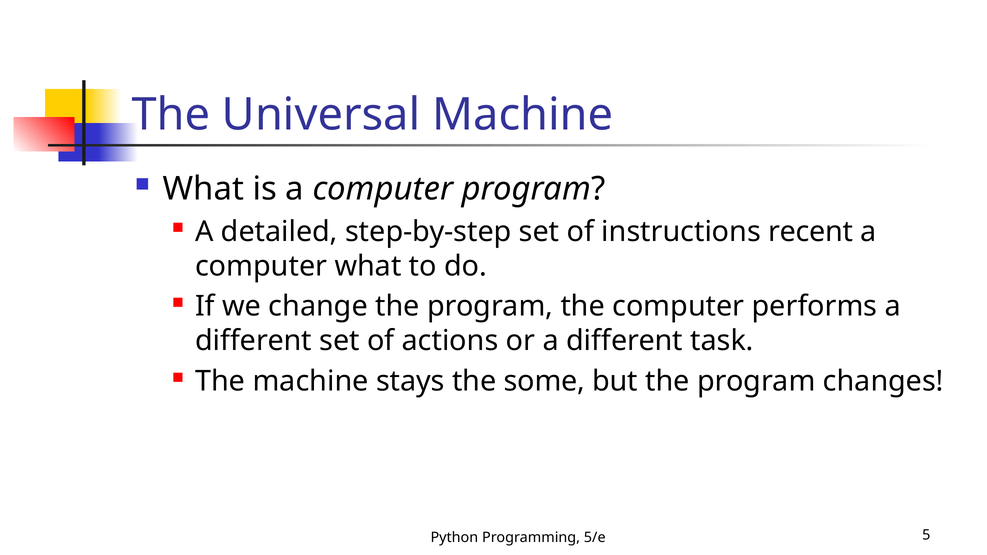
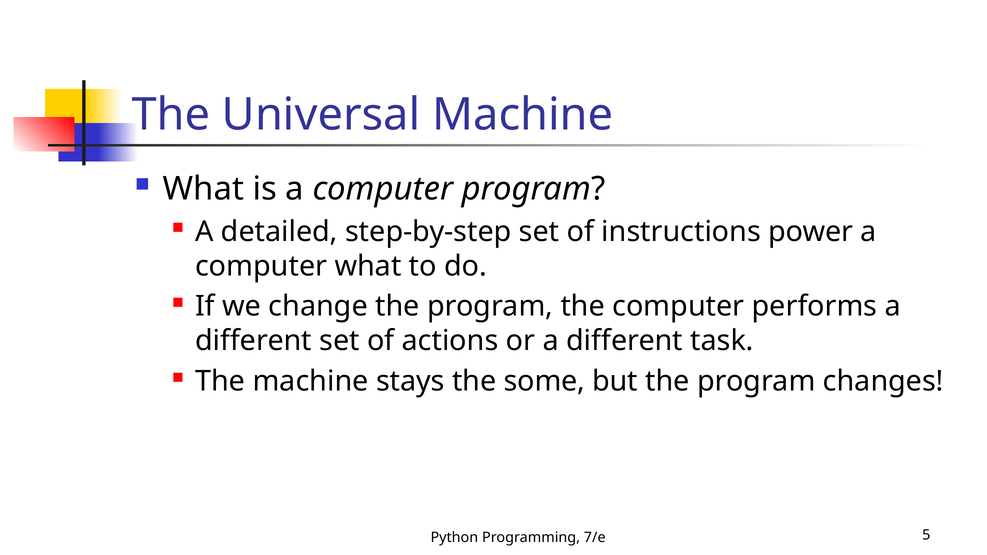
recent: recent -> power (811, 232)
5/e: 5/e -> 7/e (595, 538)
